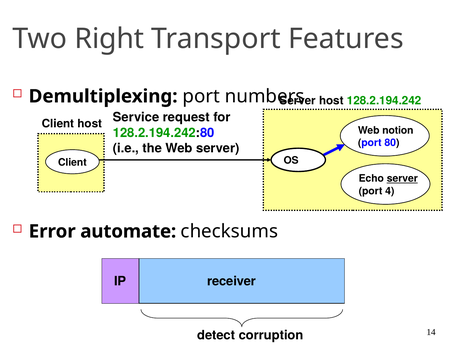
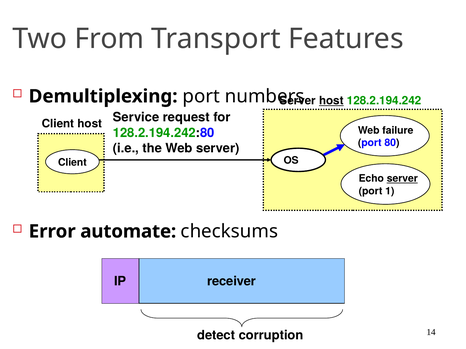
Right: Right -> From (109, 39)
host underline: none -> present (331, 101)
notion: notion -> failure (398, 130)
4: 4 -> 1 (390, 191)
